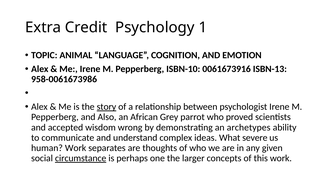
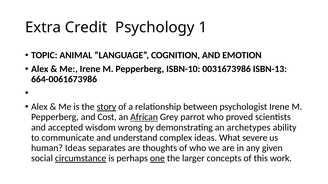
0061673916: 0061673916 -> 0031673986 (227, 69)
958-0061673986: 958-0061673986 -> 664-0061673986 (64, 80)
Also: Also -> Cost (107, 117)
African underline: none -> present (144, 117)
human Work: Work -> Ideas (76, 148)
one underline: none -> present (157, 159)
